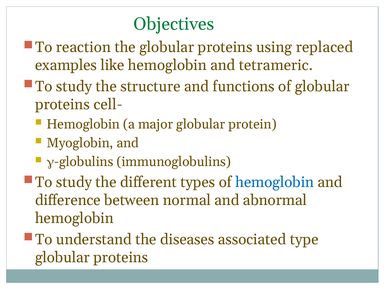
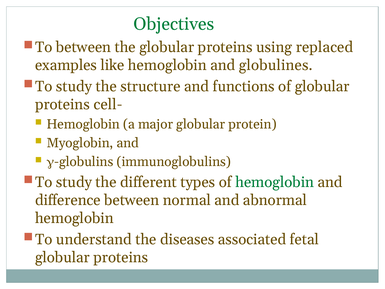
To reaction: reaction -> between (83, 47)
tetrameric: tetrameric -> globulines (276, 65)
hemoglobin colour: blue -> green (275, 182)
type: type -> fetal (304, 239)
